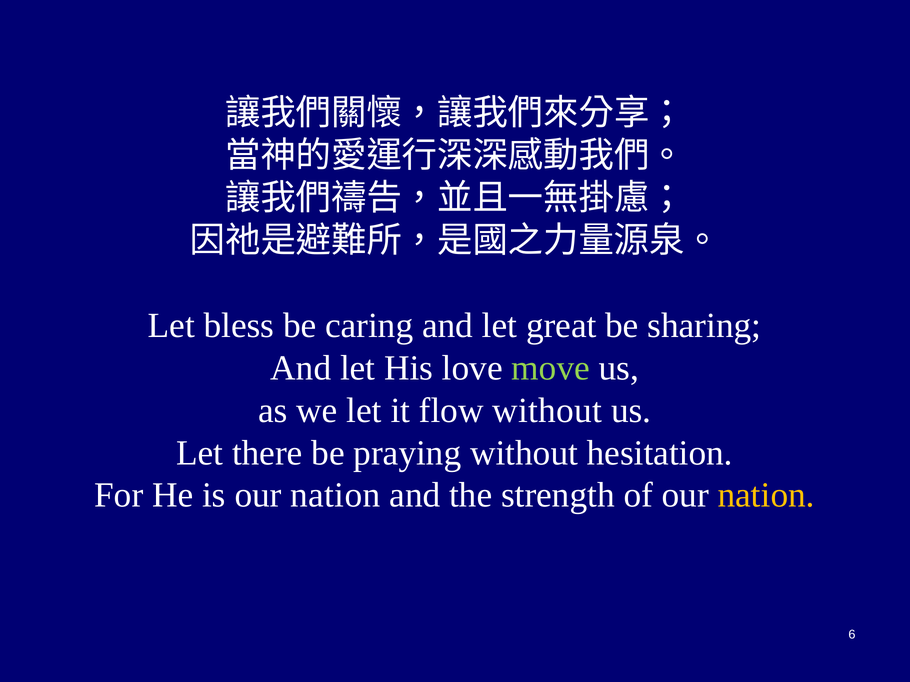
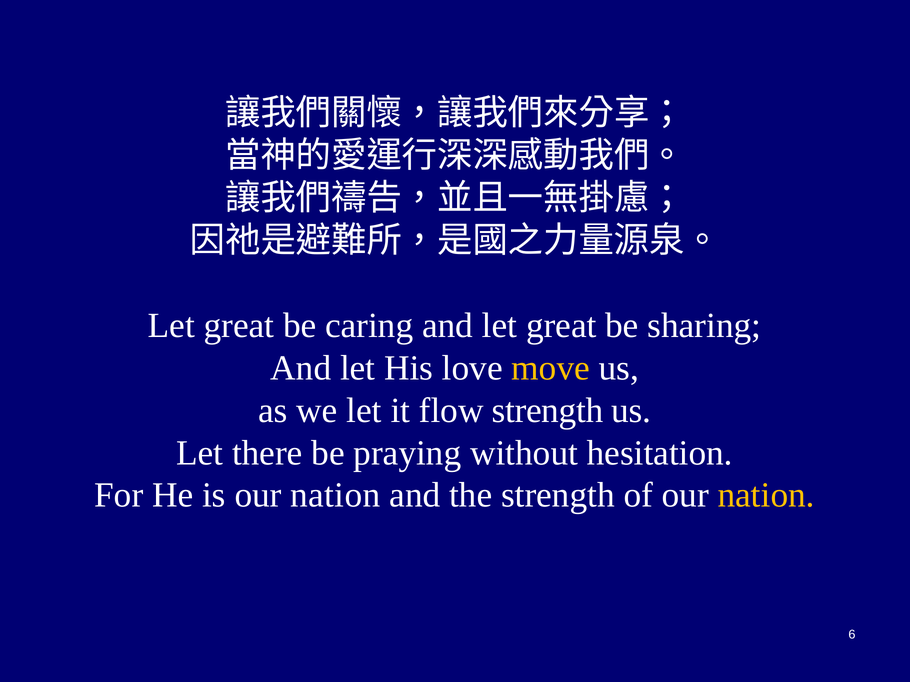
bless: bless -> great (239, 326)
move colour: light green -> yellow (551, 368)
flow without: without -> strength (548, 411)
